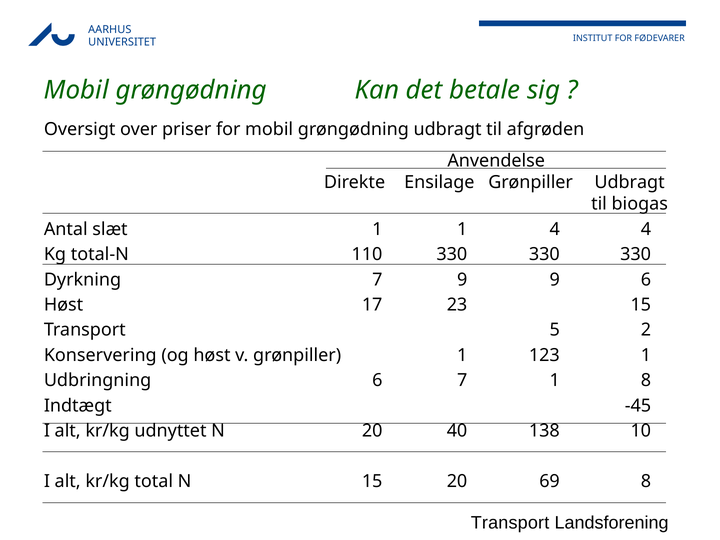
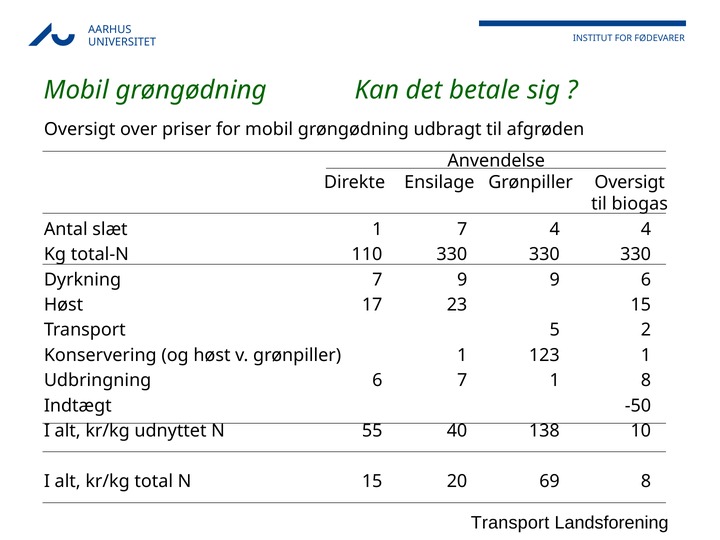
Grønpiller Udbragt: Udbragt -> Oversigt (630, 182)
1 1: 1 -> 7 (462, 229)
-45: -45 -> -50 (638, 406)
N 20: 20 -> 55 (372, 431)
